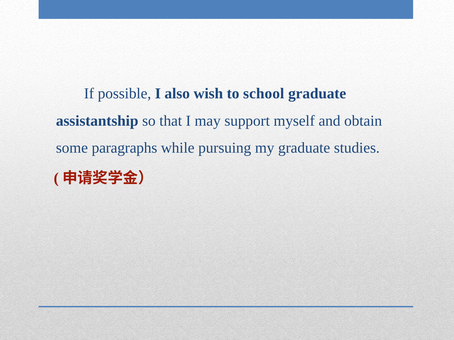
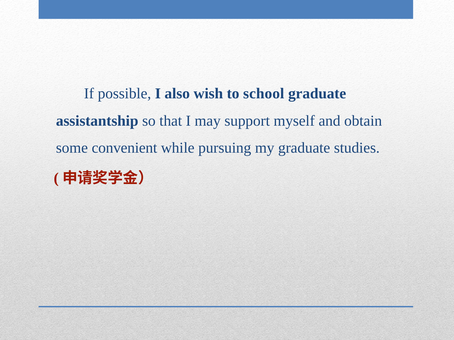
paragraphs: paragraphs -> convenient (124, 148)
